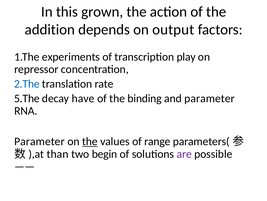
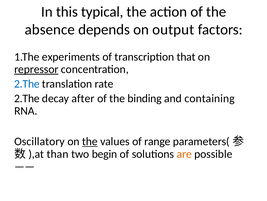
grown: grown -> typical (102, 12)
addition: addition -> absence (50, 30)
play: play -> that (186, 57)
repressor underline: none -> present (36, 69)
5.The: 5.The -> 2.The (27, 98)
have: have -> after (83, 98)
and parameter: parameter -> containing (210, 98)
Parameter: Parameter -> Oscillatory (39, 141)
are colour: purple -> orange (184, 153)
